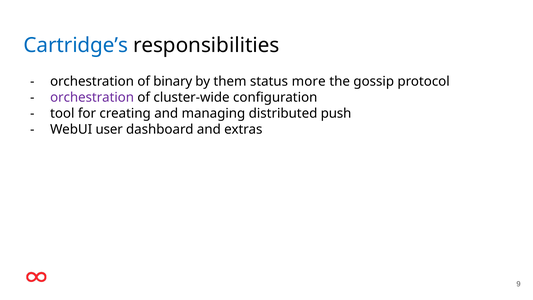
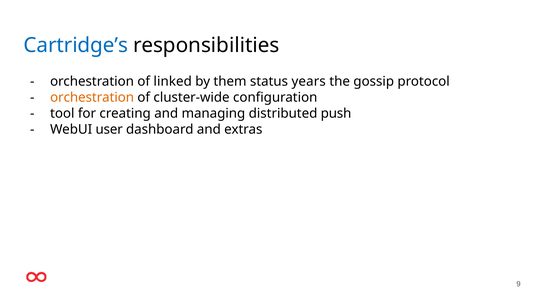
binary: binary -> linked (173, 81)
more: more -> years (309, 81)
orchestration colour: purple -> orange (92, 97)
